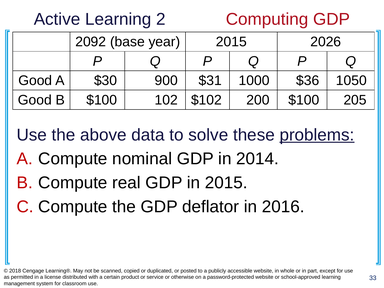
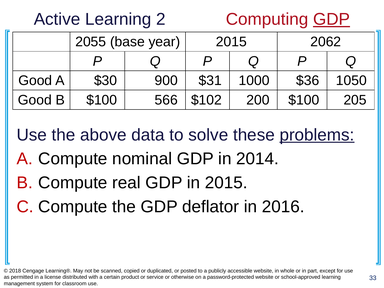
GDP underline: none -> present (332, 19)
2092: 2092 -> 2055 (91, 42)
2026: 2026 -> 2062 (326, 42)
102: 102 -> 566 (166, 100)
